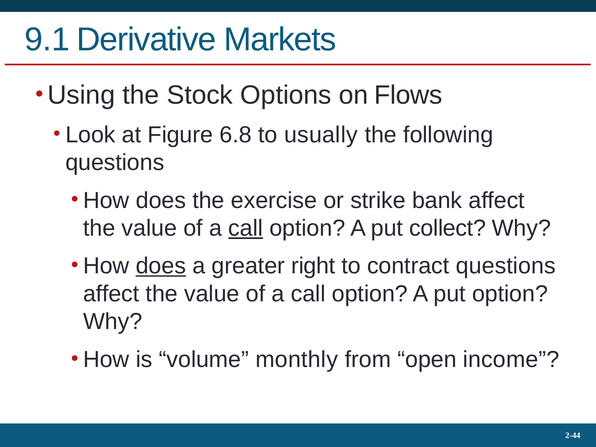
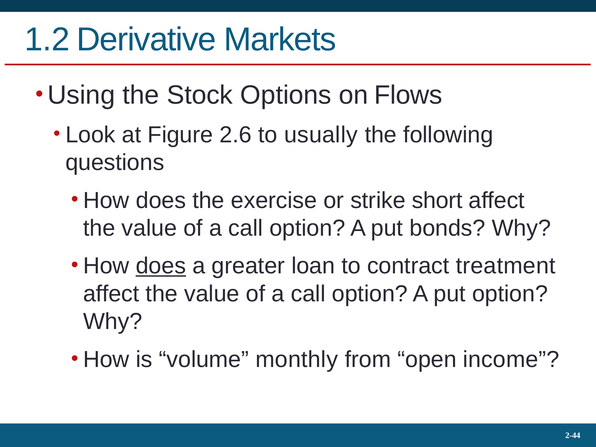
9.1: 9.1 -> 1.2 (47, 39)
6.8: 6.8 -> 2.6 (236, 135)
bank: bank -> short (437, 200)
call underline: present -> none (246, 228)
collect: collect -> bonds (447, 228)
right: right -> loan (313, 266)
contract questions: questions -> treatment (506, 266)
